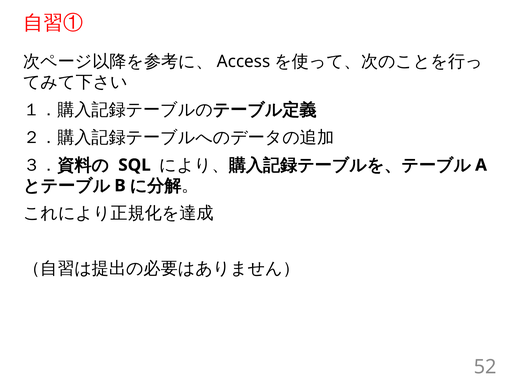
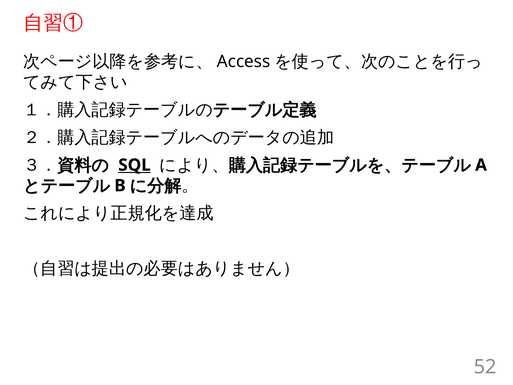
SQL underline: none -> present (135, 165)
